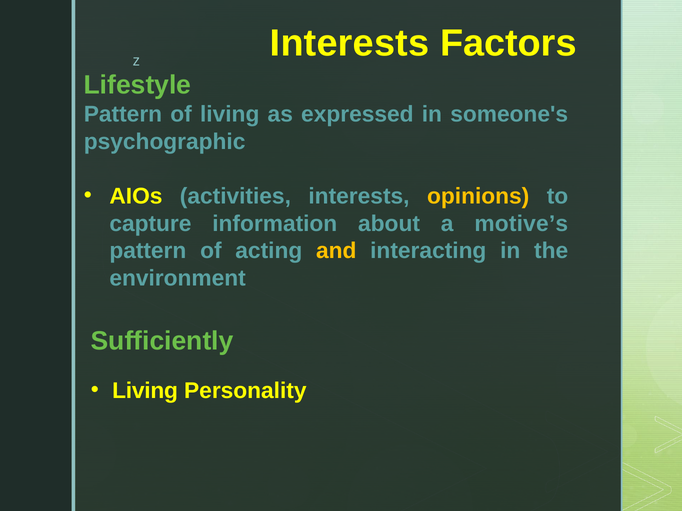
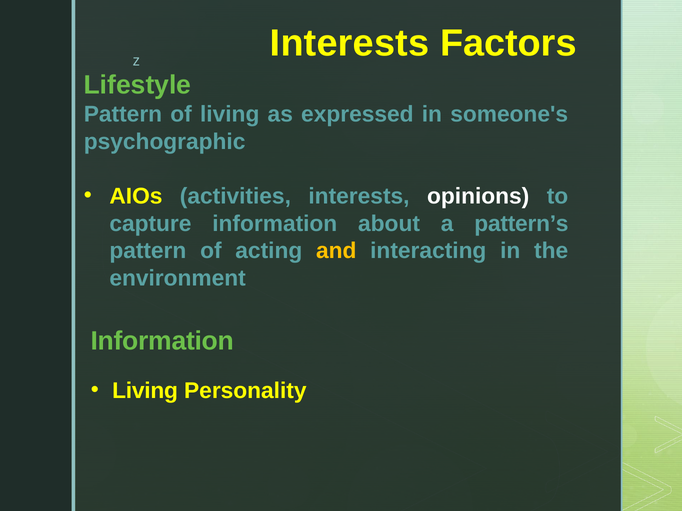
opinions colour: yellow -> white (478, 196)
motive’s: motive’s -> pattern’s (521, 224)
Sufficiently: Sufficiently -> Information (162, 341)
